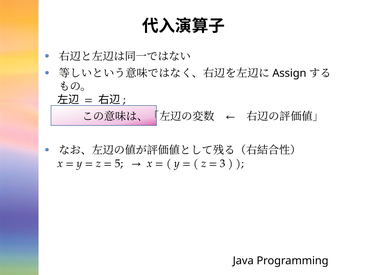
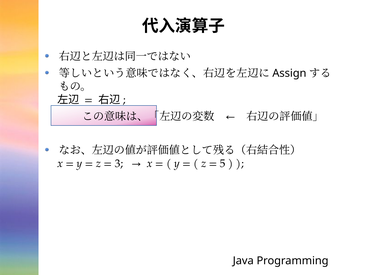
5: 5 -> 3 (119, 164)
3: 3 -> 5 (223, 164)
